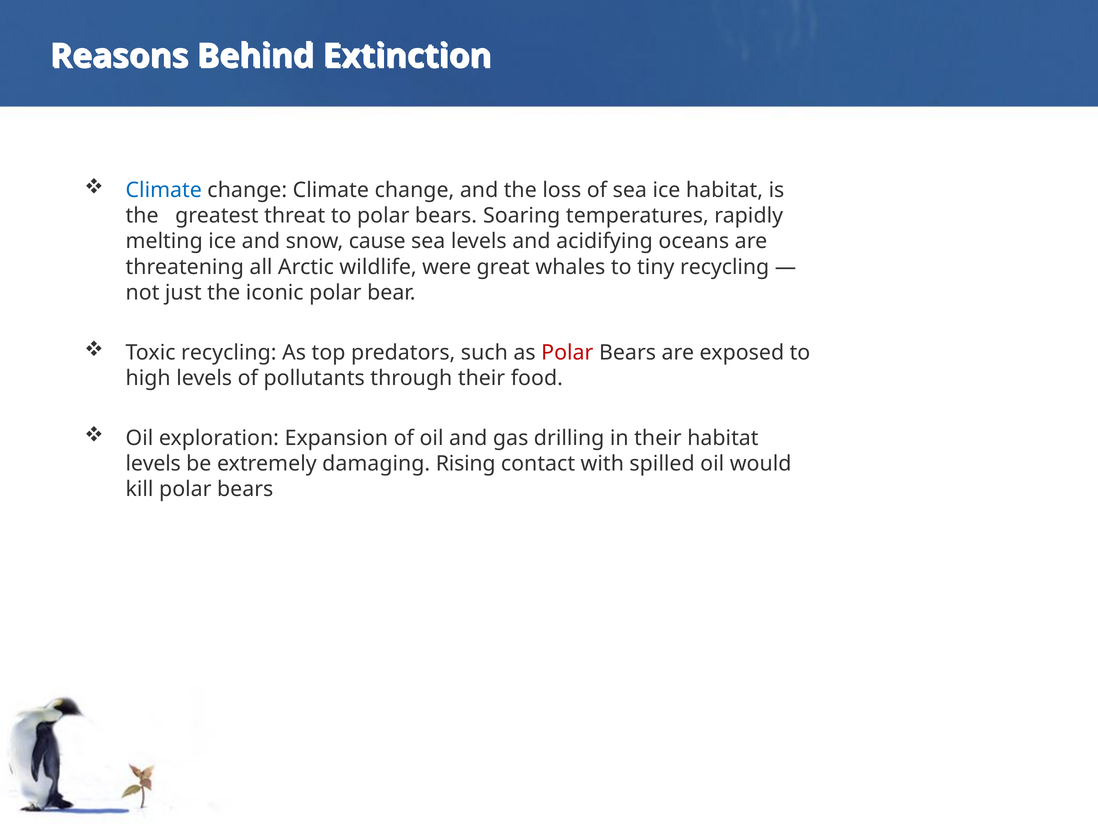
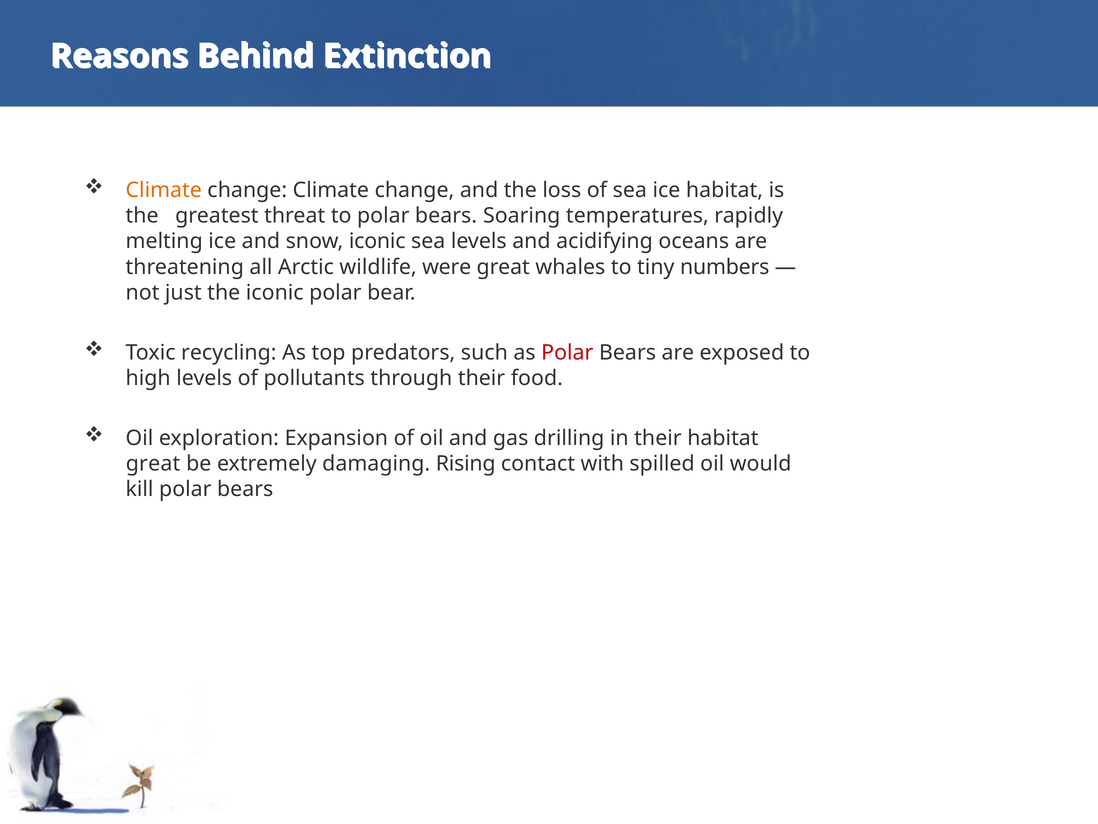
Climate colour: blue -> orange (164, 190)
snow cause: cause -> iconic (377, 241)
tiny recycling: recycling -> numbers (725, 267)
levels: levels -> great (153, 463)
